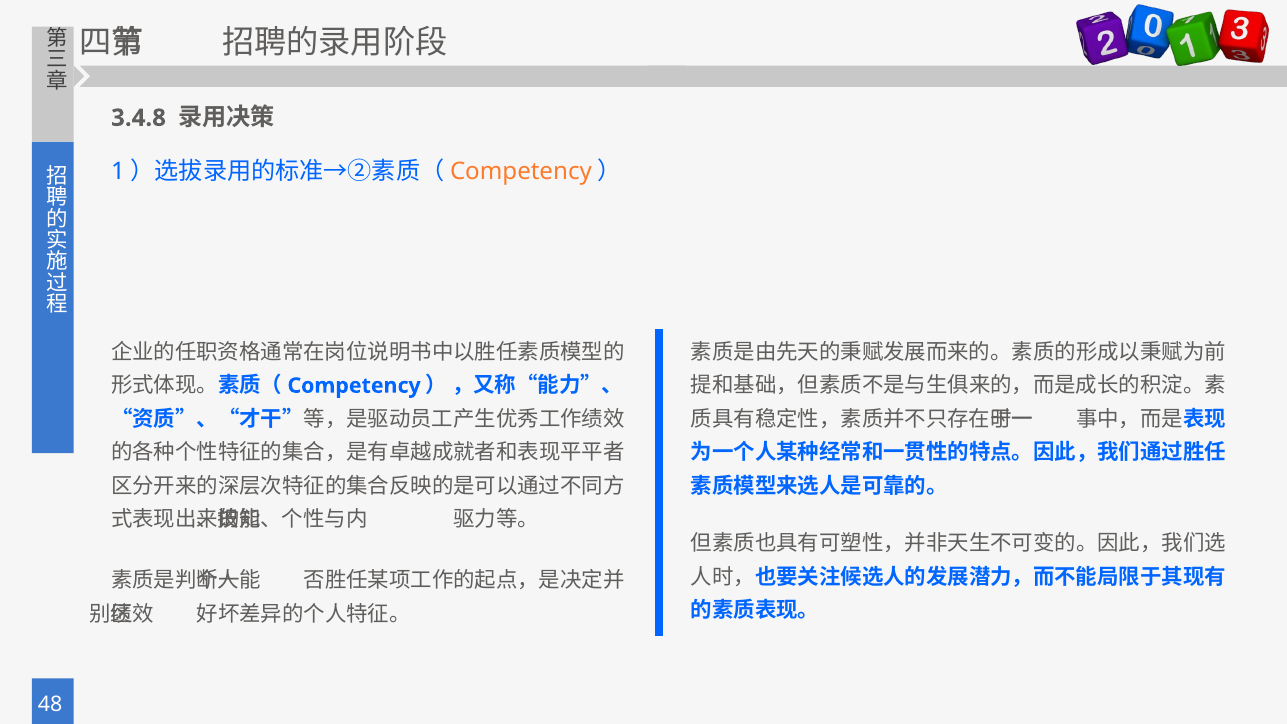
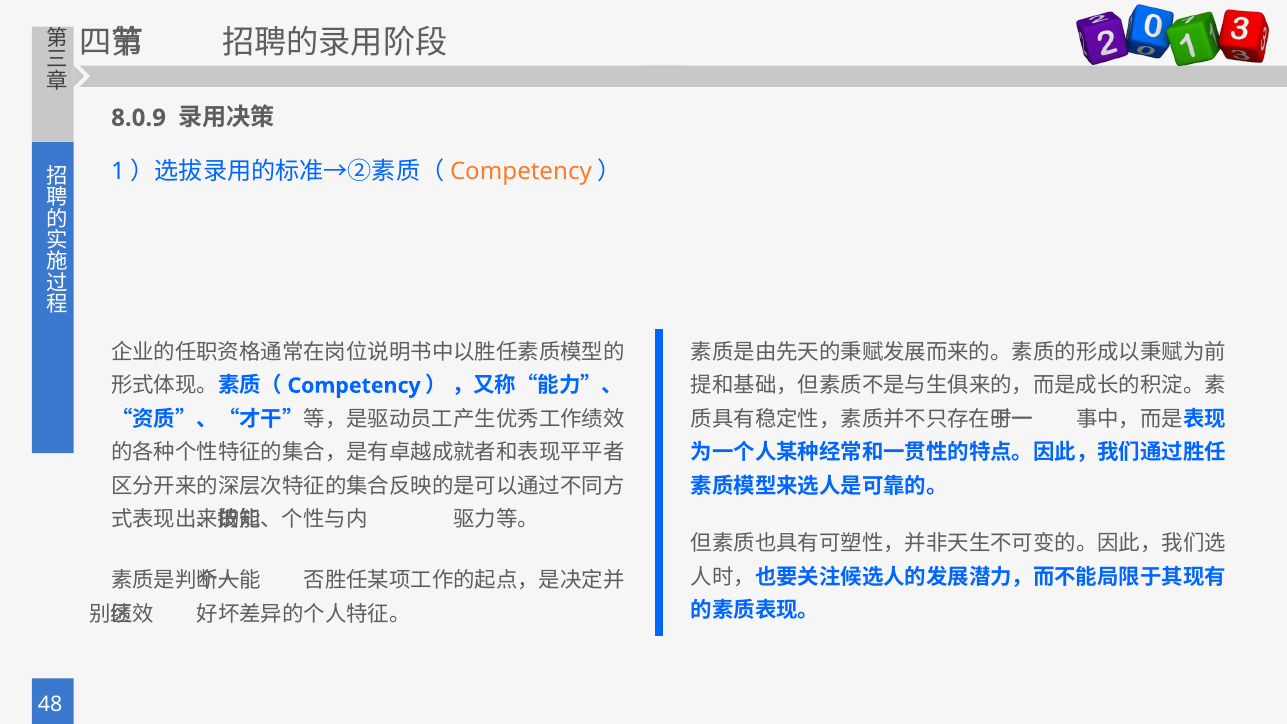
3.4.8: 3.4.8 -> 8.0.9 (139, 118)
